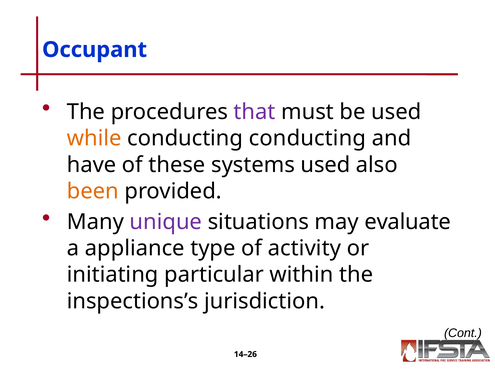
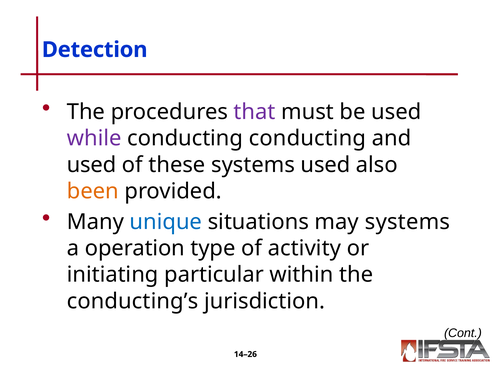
Occupant: Occupant -> Detection (95, 50)
while colour: orange -> purple (94, 138)
have: have -> used (92, 165)
unique colour: purple -> blue (166, 222)
may evaluate: evaluate -> systems (407, 222)
appliance: appliance -> operation (135, 249)
inspections’s: inspections’s -> conducting’s (133, 301)
